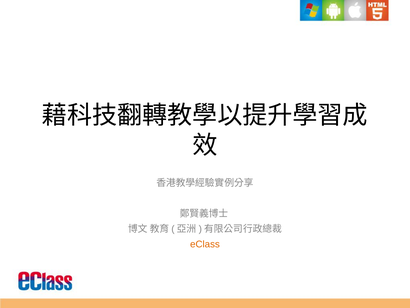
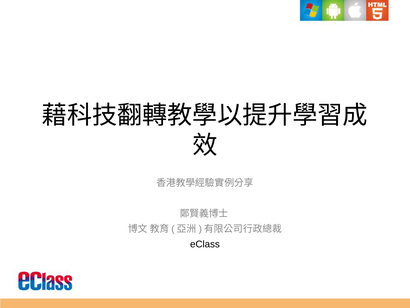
eClass colour: orange -> black (205, 244)
